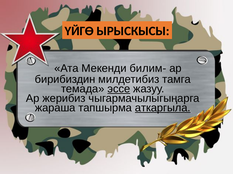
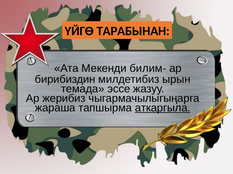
ЫРЫСКЫСЫ: ЫРЫСКЫСЫ -> ТАРАБЫНАН (133, 31)
тамга: тамга -> ырын (176, 80)
эссе underline: present -> none (119, 89)
